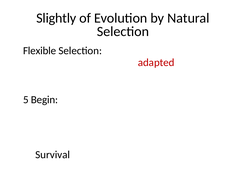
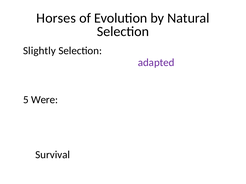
Slightly: Slightly -> Horses (56, 18)
Flexible: Flexible -> Slightly (39, 51)
adapted colour: red -> purple (156, 63)
Begin: Begin -> Were (44, 100)
